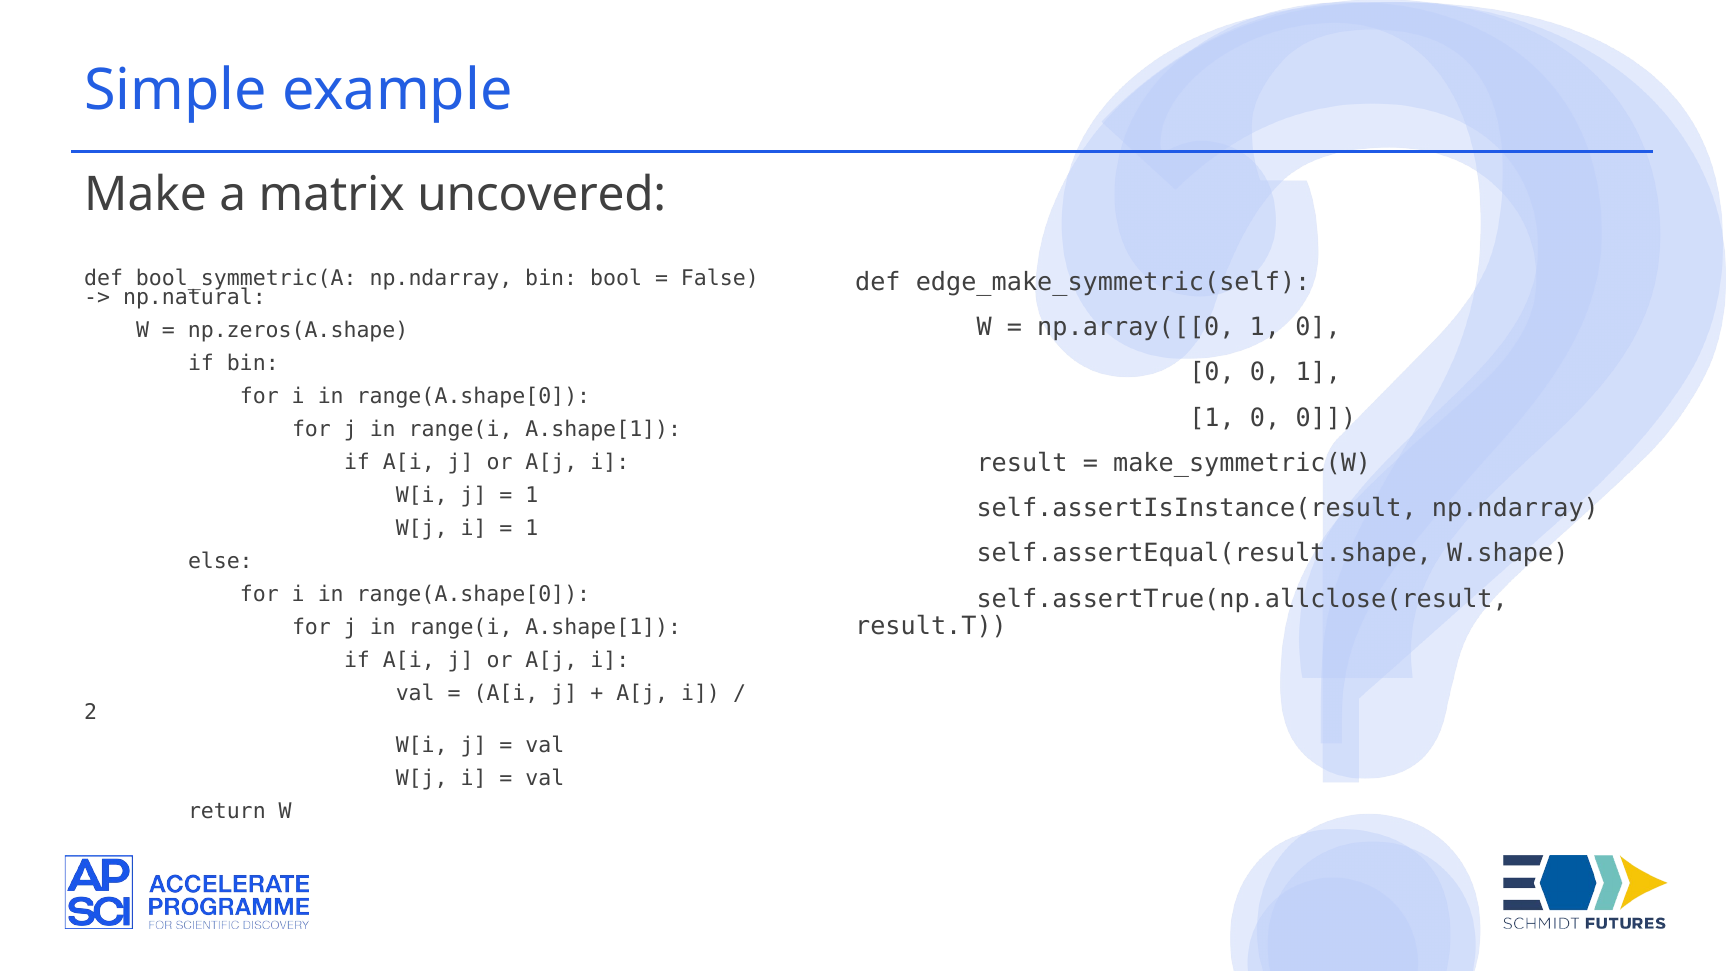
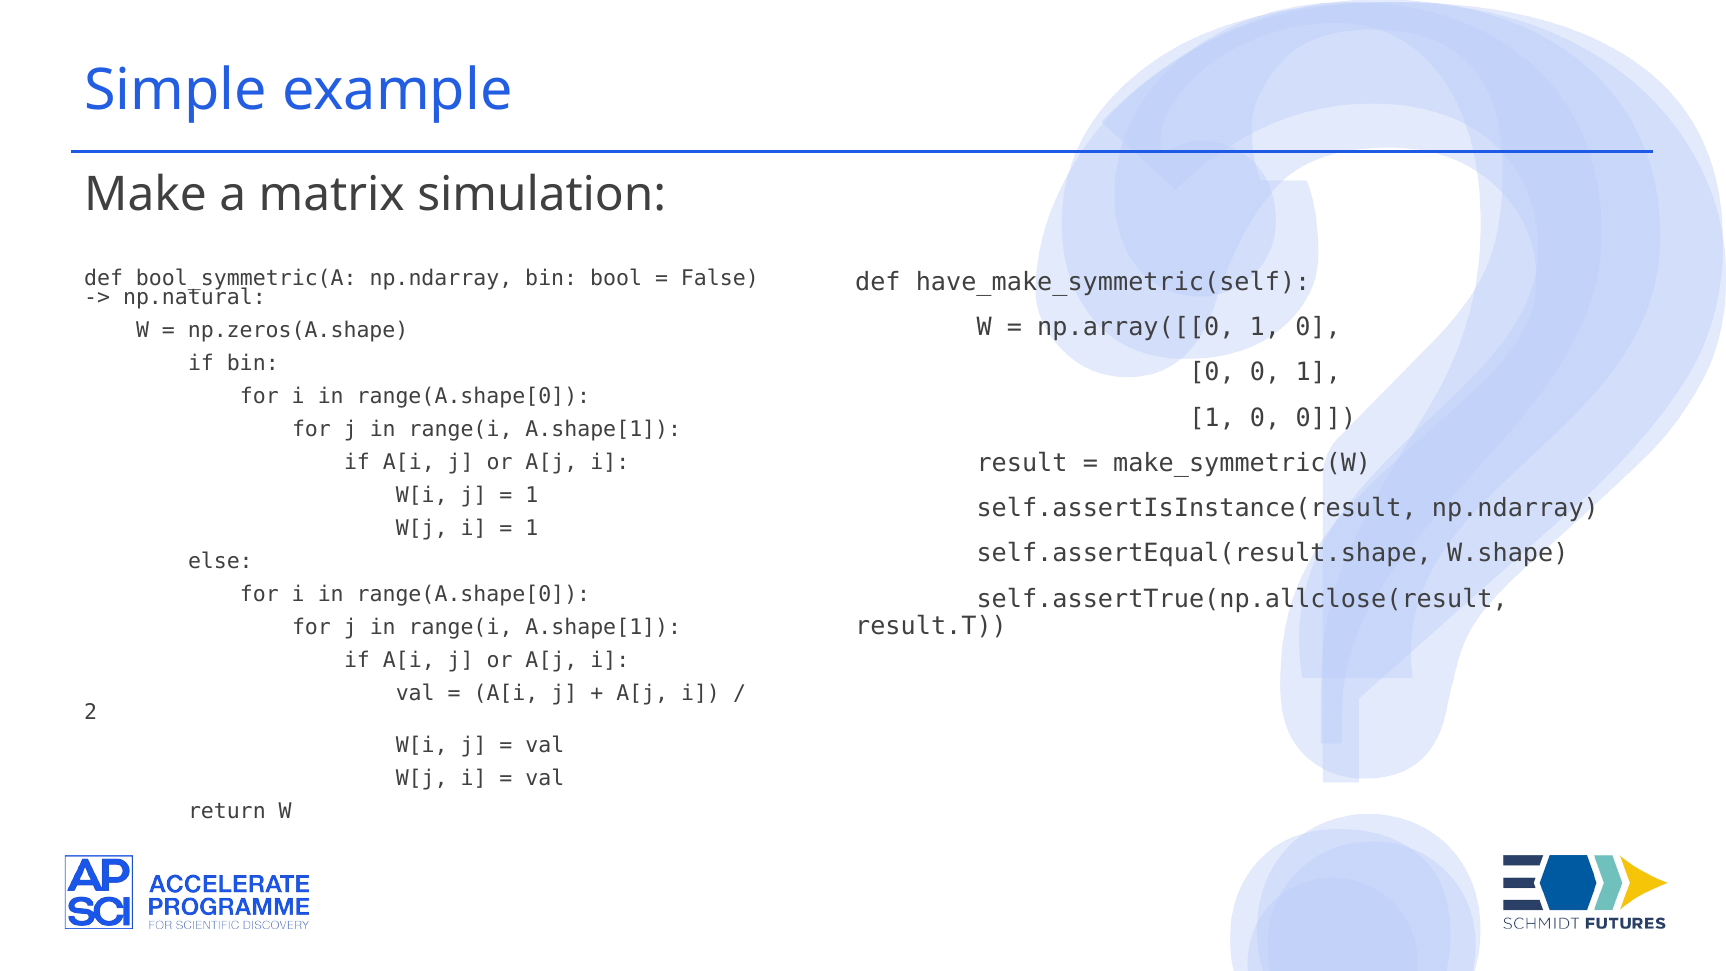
uncovered: uncovered -> simulation (542, 194)
edge_make_symmetric(self: edge_make_symmetric(self -> have_make_symmetric(self (1113, 282)
